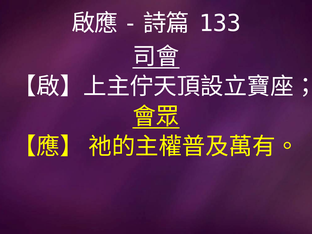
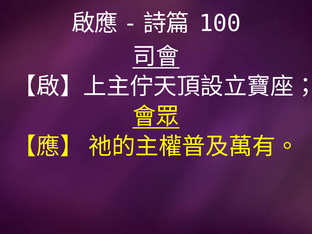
133: 133 -> 100 (220, 24)
